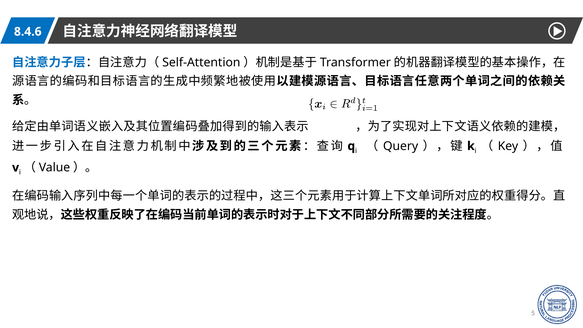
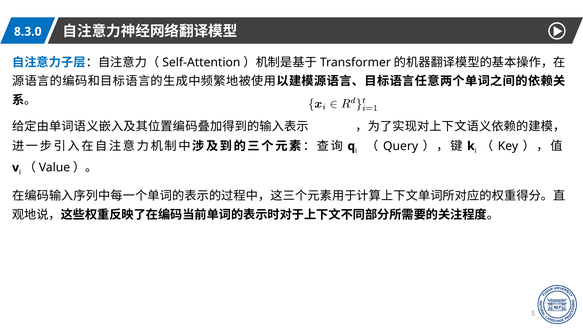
8.4.6: 8.4.6 -> 8.3.0 (28, 32)
